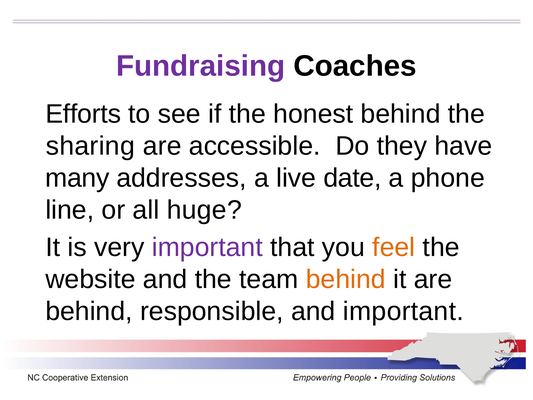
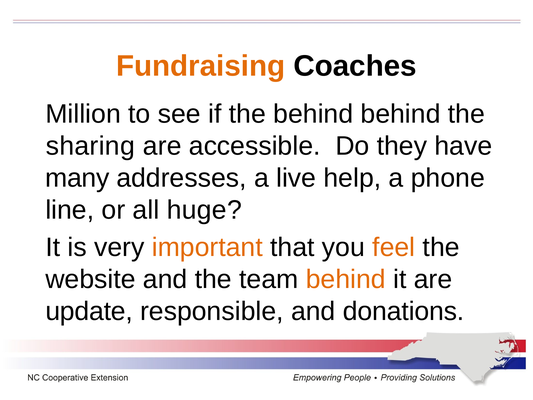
Fundraising colour: purple -> orange (201, 66)
Efforts: Efforts -> Million (83, 114)
the honest: honest -> behind (313, 114)
date: date -> help (352, 178)
important colour: purple -> orange (207, 247)
behind: behind -> update (89, 311)
and important: important -> donations (404, 311)
